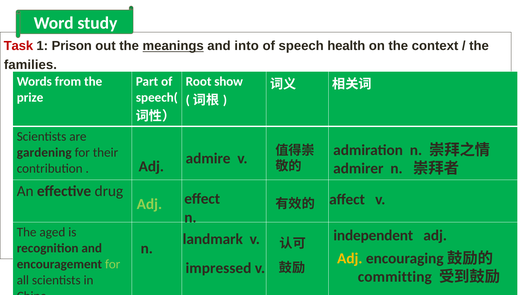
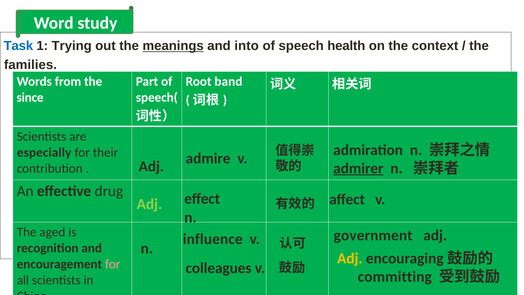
Task colour: red -> blue (18, 46)
Prison: Prison -> Trying (72, 46)
show: show -> band (228, 81)
prize: prize -> since (30, 97)
gardening: gardening -> especially (44, 152)
admirer underline: none -> present (358, 168)
independent: independent -> government (373, 235)
landmark: landmark -> influence (213, 239)
for colour: light green -> pink (113, 264)
impressed: impressed -> colleagues (219, 268)
